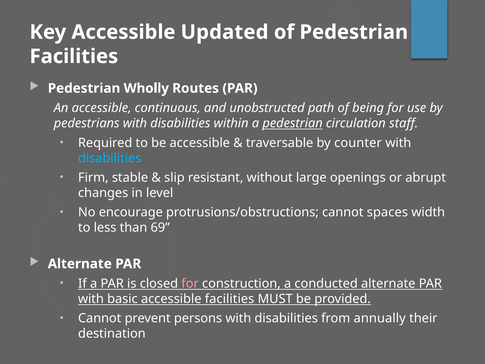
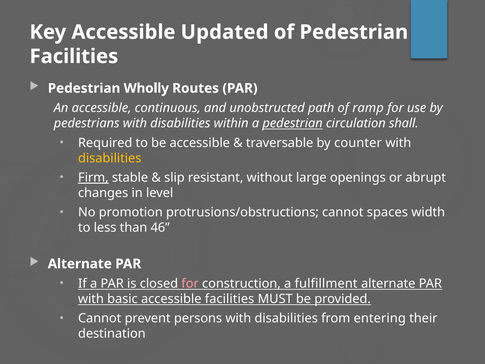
being: being -> ramp (368, 108)
staff: staff -> shall (404, 123)
disabilities colour: light blue -> yellow (110, 158)
Firm underline: none -> present (93, 178)
encourage: encourage -> promotion (131, 212)
69: 69 -> 46 (160, 228)
conducted: conducted -> fulfillment (326, 283)
annually: annually -> entering (380, 318)
